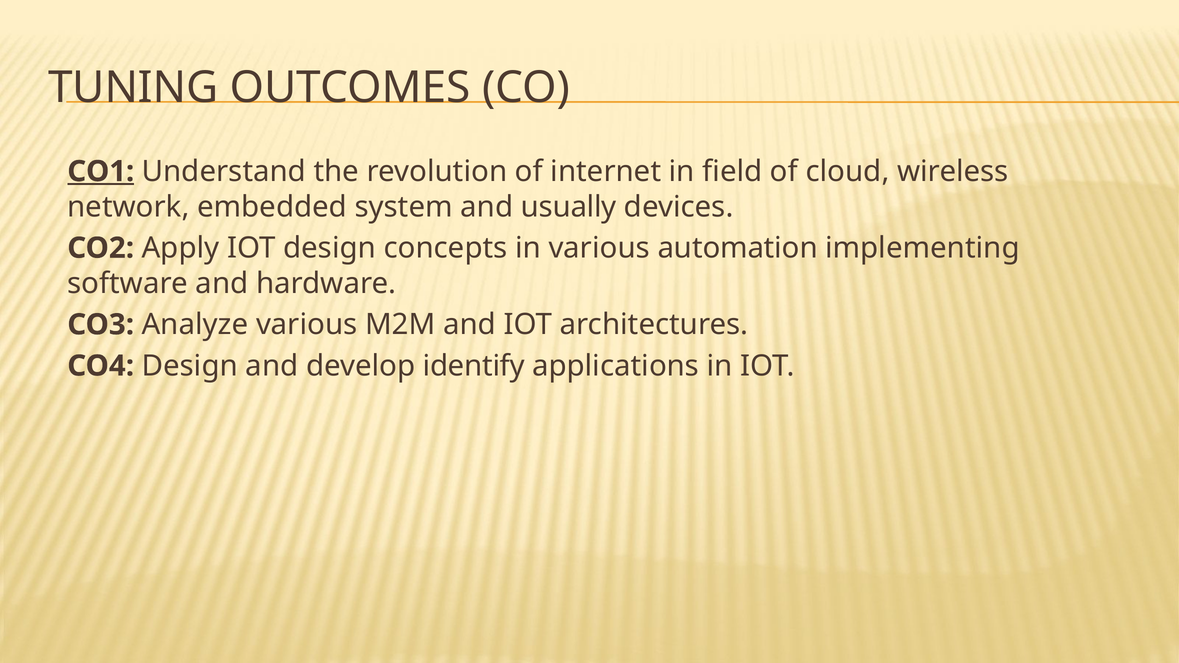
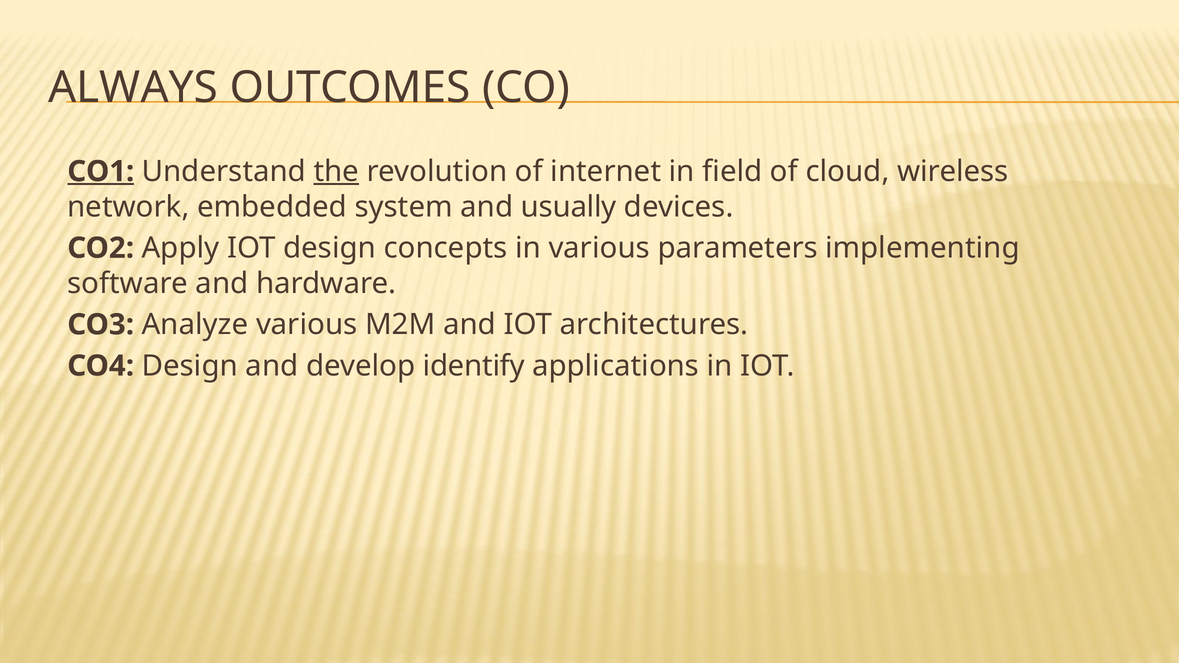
TUNING: TUNING -> ALWAYS (133, 88)
the underline: none -> present (336, 171)
automation: automation -> parameters (738, 248)
